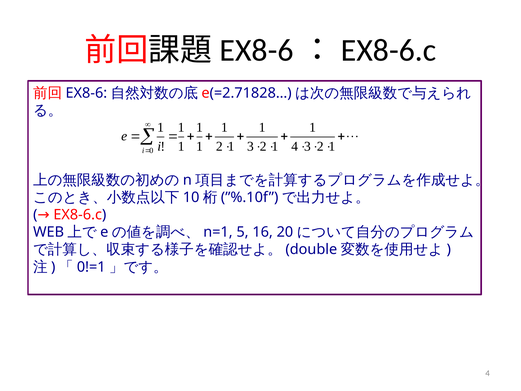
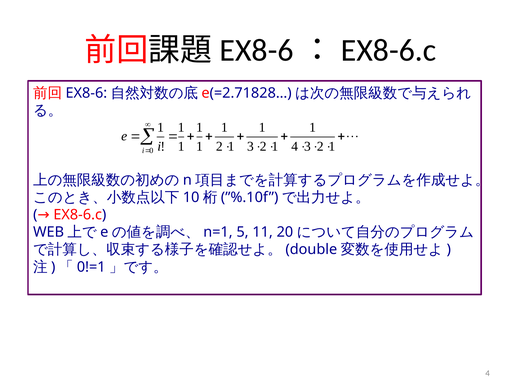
16: 16 -> 11 (263, 232)
